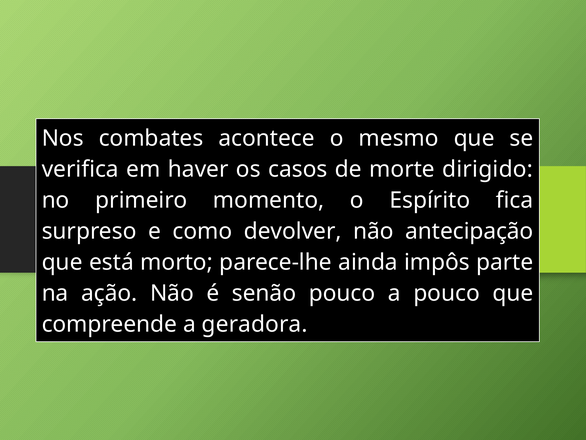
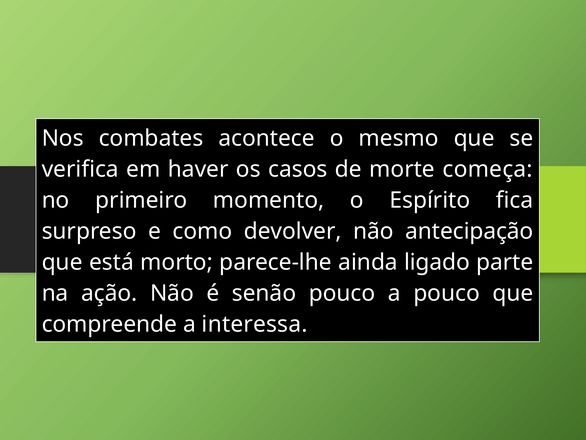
dirigido: dirigido -> começa (488, 169)
impôs: impôs -> ligado (437, 262)
geradora: geradora -> interessa (255, 324)
